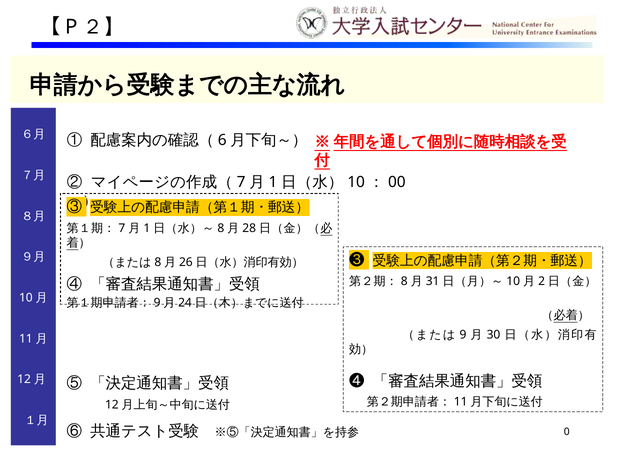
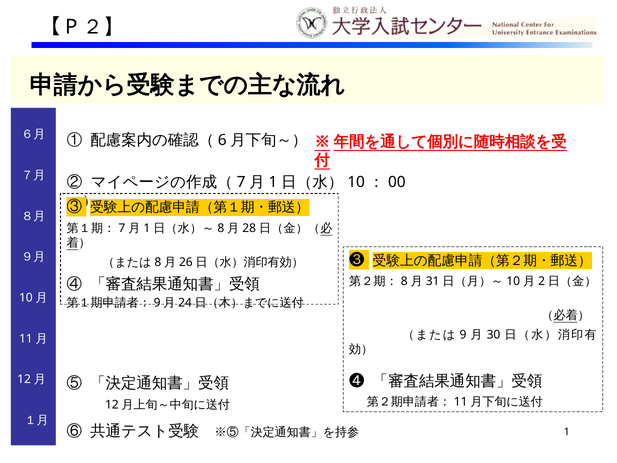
0: 0 -> 1 (567, 431)
